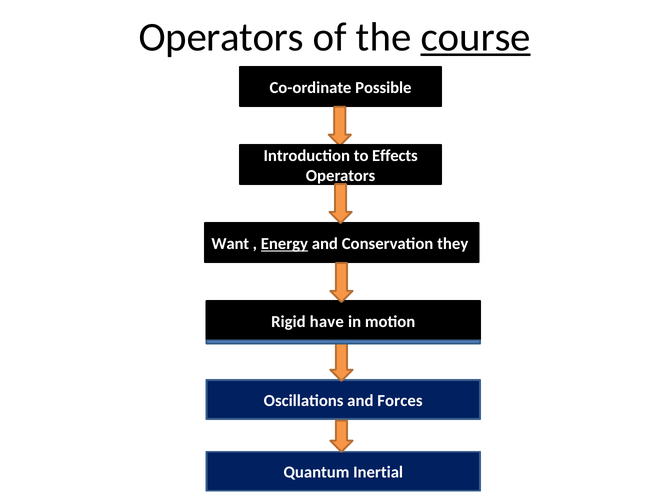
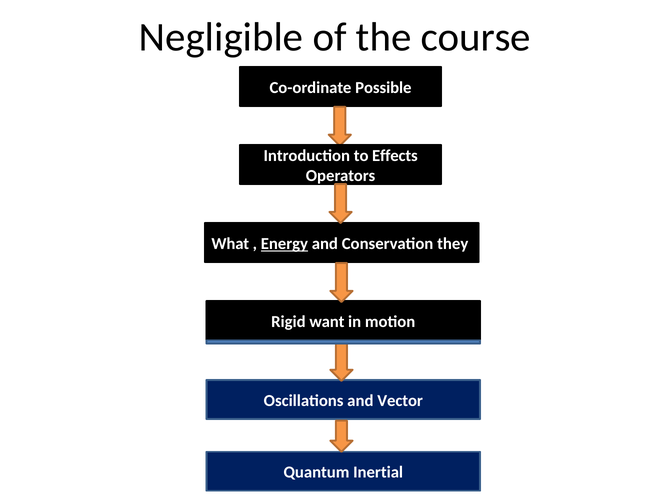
Operators: Operators -> Negligible (221, 37)
course underline: present -> none (476, 37)
Want: Want -> What (230, 244)
have: have -> want (327, 322)
Forces: Forces -> Vector (400, 401)
